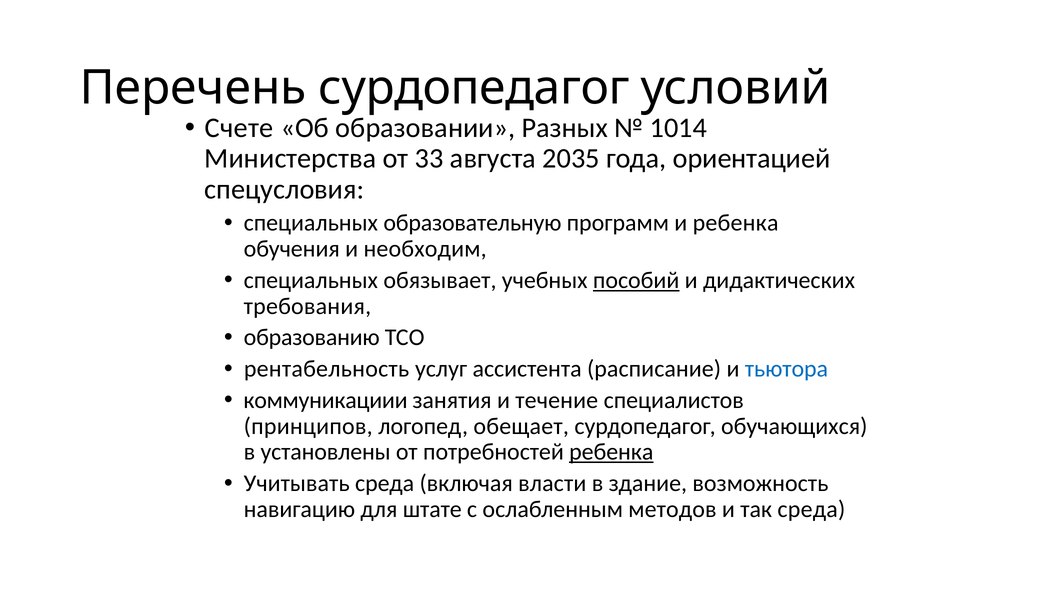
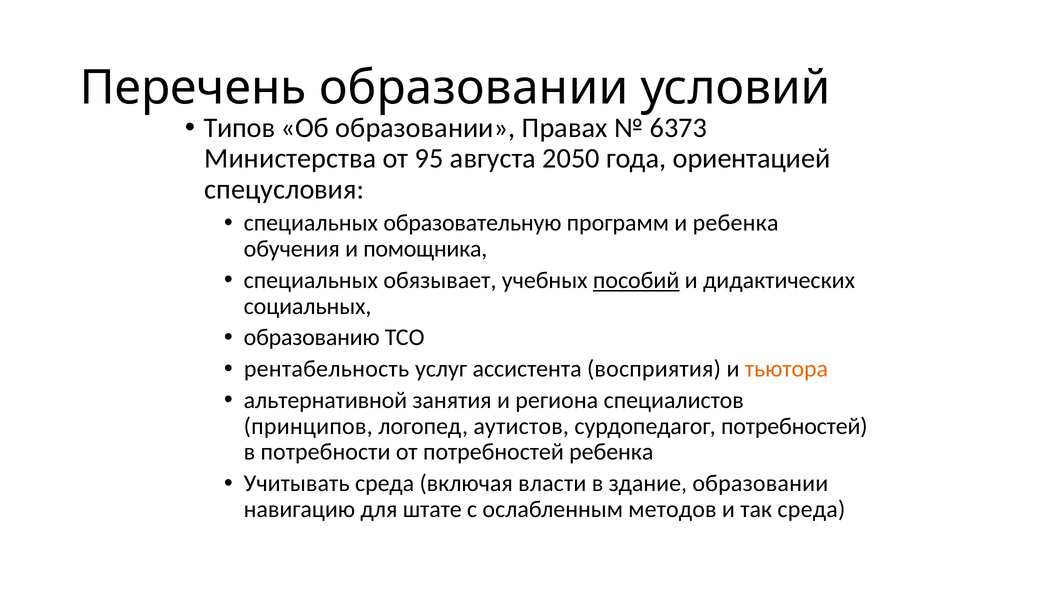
Перечень сурдопедагог: сурдопедагог -> образовании (474, 88)
Счете: Счете -> Типов (240, 128)
Разных: Разных -> Правах (565, 128)
1014: 1014 -> 6373 (678, 128)
33: 33 -> 95 (429, 158)
2035: 2035 -> 2050 (571, 158)
необходим: необходим -> помощника (425, 249)
требования: требования -> социальных (308, 306)
расписание: расписание -> восприятия (654, 368)
тьютора colour: blue -> orange (786, 368)
коммуникациии: коммуникациии -> альтернативной (325, 400)
течение: течение -> региона (557, 400)
обещает: обещает -> аутистов (521, 426)
сурдопедагог обучающихся: обучающихся -> потребностей (794, 426)
установлены: установлены -> потребности (326, 452)
ребенка underline: present -> none (611, 452)
здание возможность: возможность -> образовании (760, 483)
